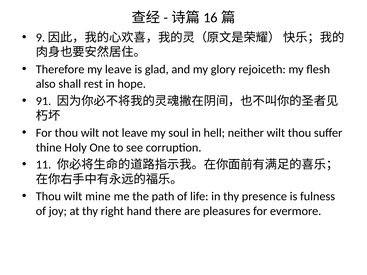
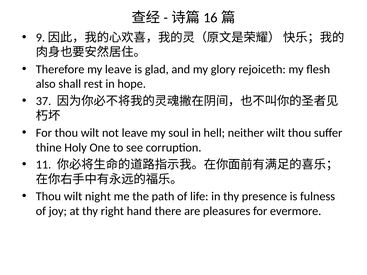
91: 91 -> 37 (44, 101)
mine: mine -> night (98, 197)
